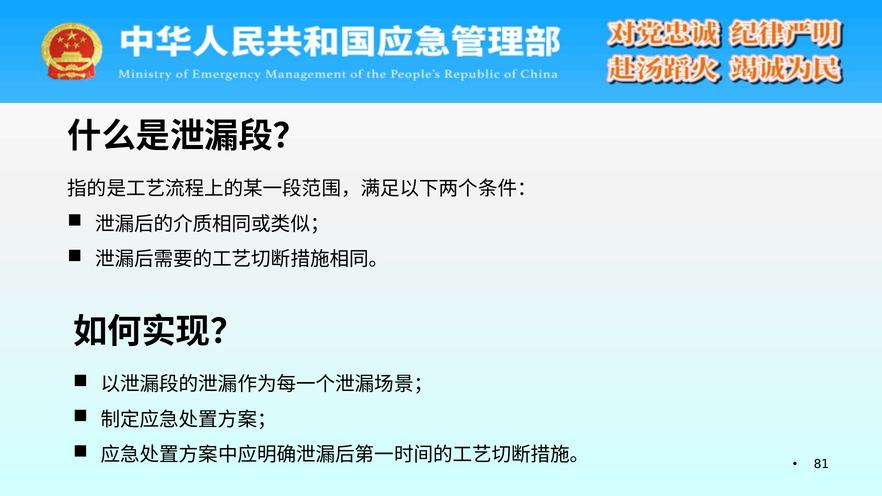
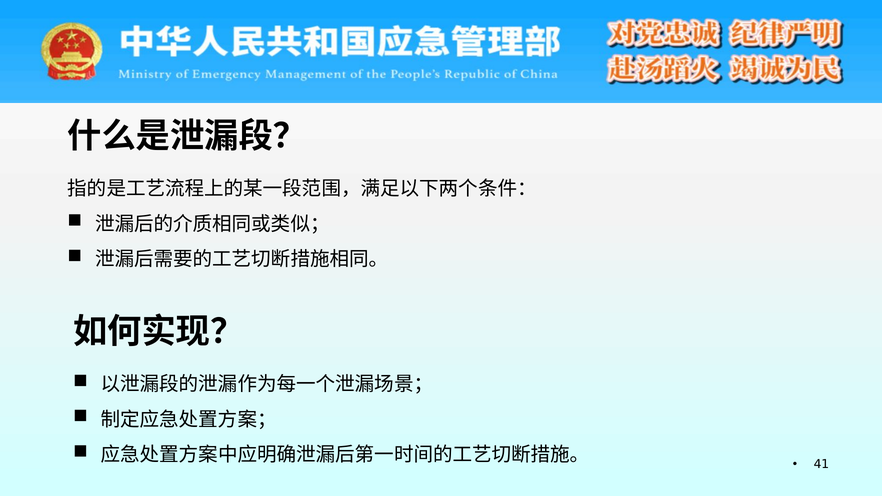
81: 81 -> 41 (821, 464)
